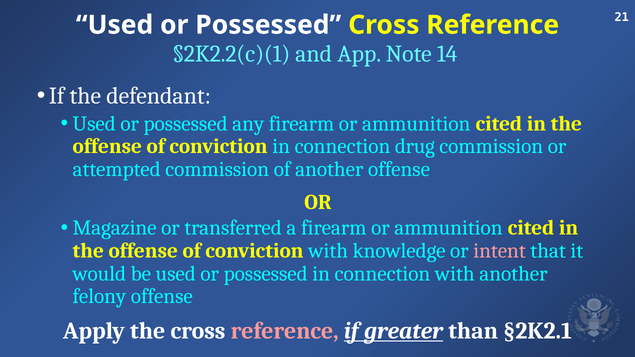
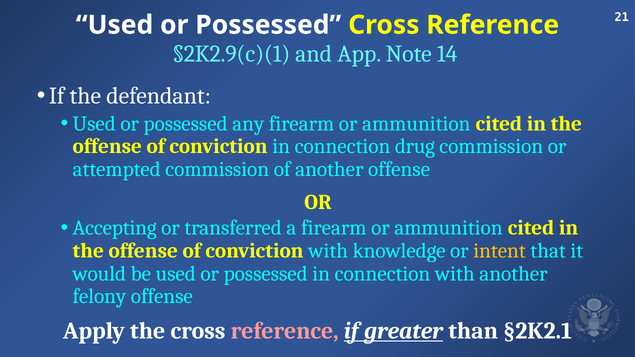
§2K2.2(c)(1: §2K2.2(c)(1 -> §2K2.9(c)(1 (231, 54)
Magazine: Magazine -> Accepting (115, 228)
intent colour: pink -> yellow (500, 251)
